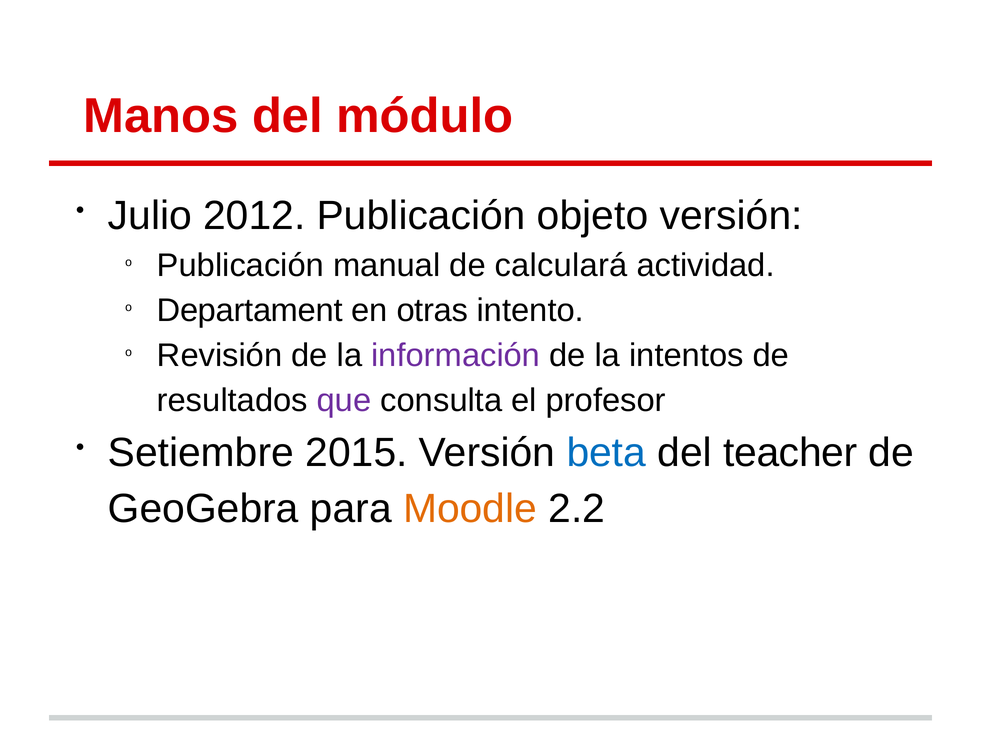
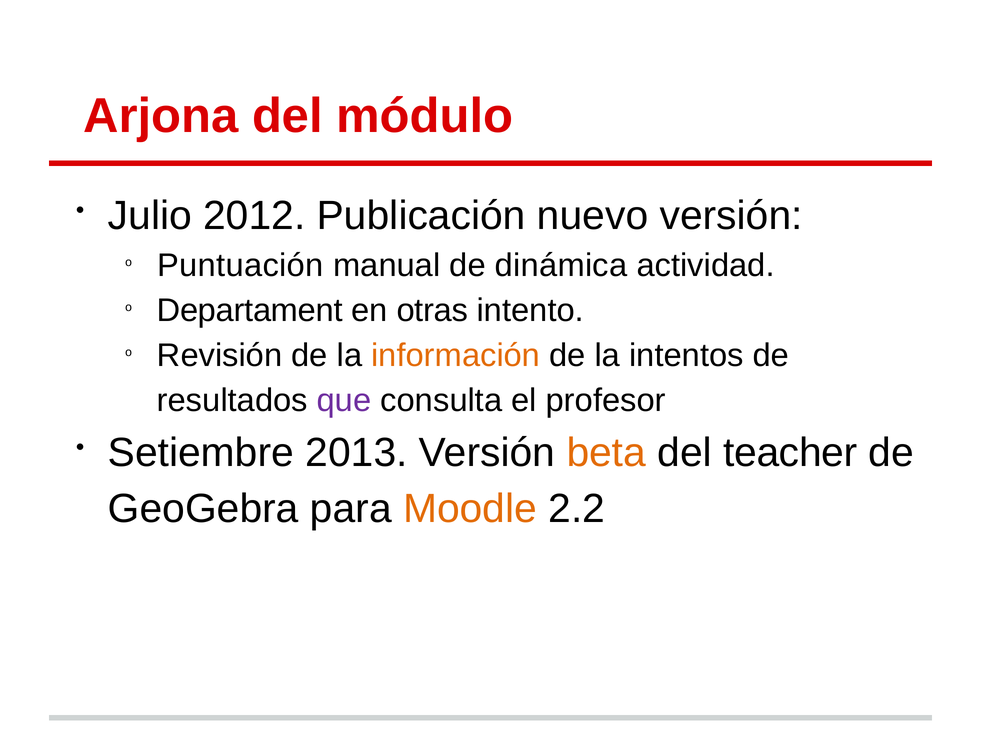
Manos: Manos -> Arjona (161, 116)
objeto: objeto -> nuevo (593, 216)
Publicación: Publicación -> Puntuación (240, 266)
calculará: calculará -> dinámica (561, 266)
información colour: purple -> orange (456, 356)
2015: 2015 -> 2013 (356, 453)
beta colour: blue -> orange (606, 453)
